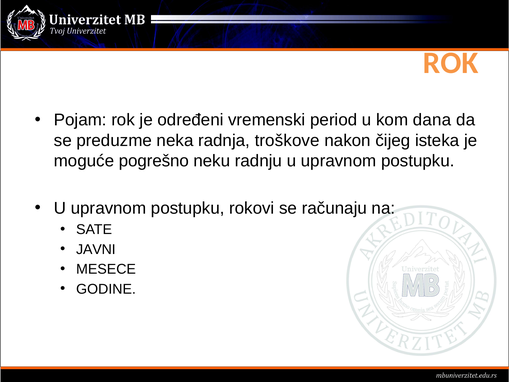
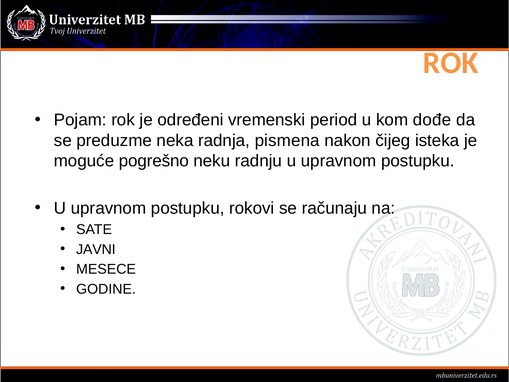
dana: dana -> dođe (432, 120)
troškove: troškove -> pismena (287, 140)
